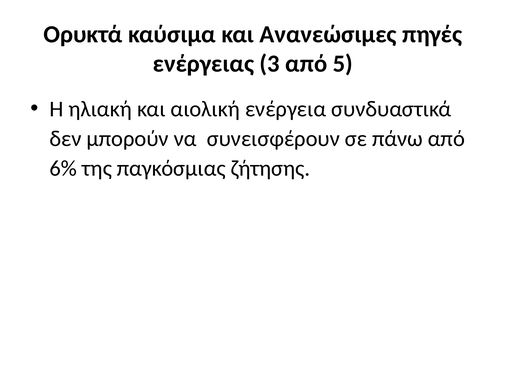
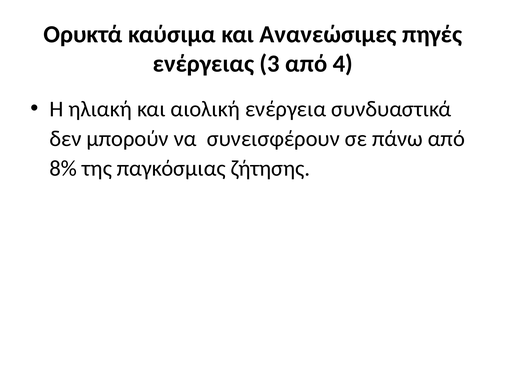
5: 5 -> 4 (343, 64)
6%: 6% -> 8% (63, 168)
